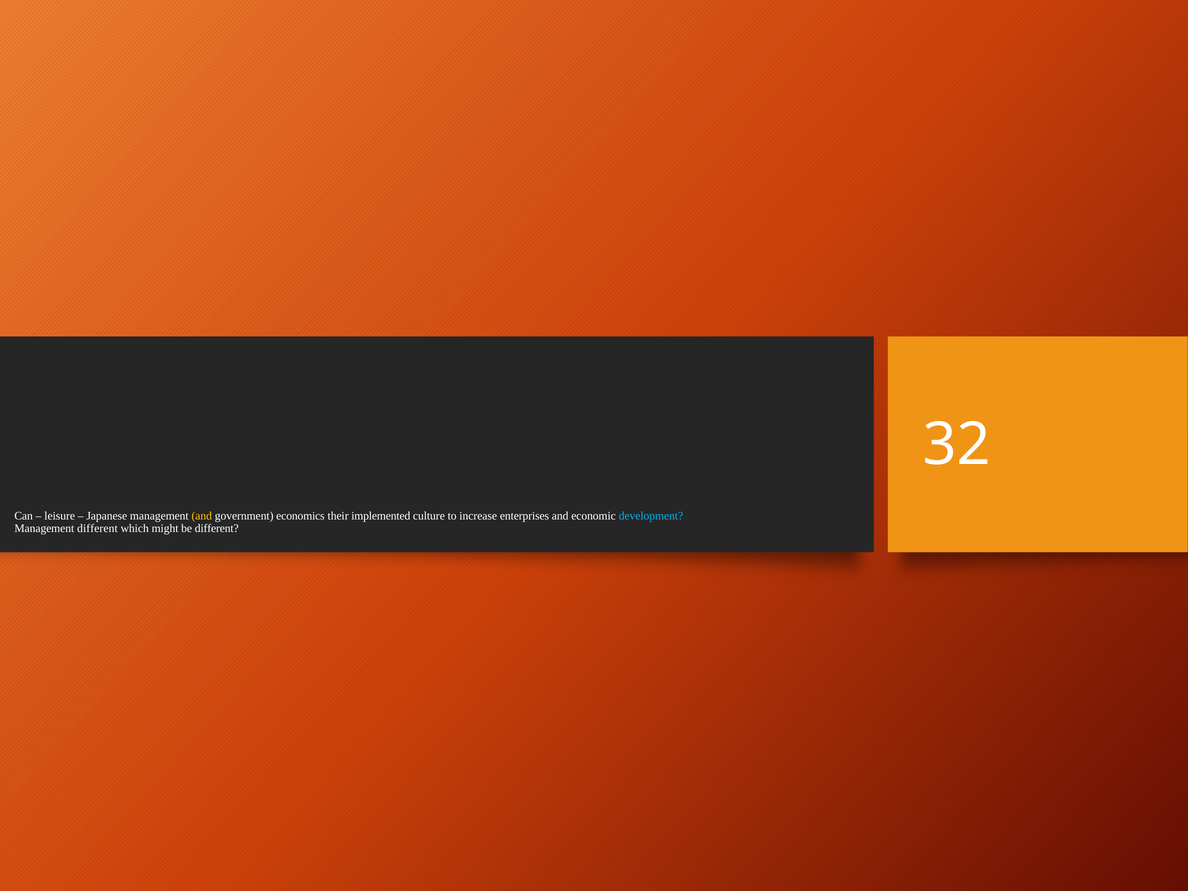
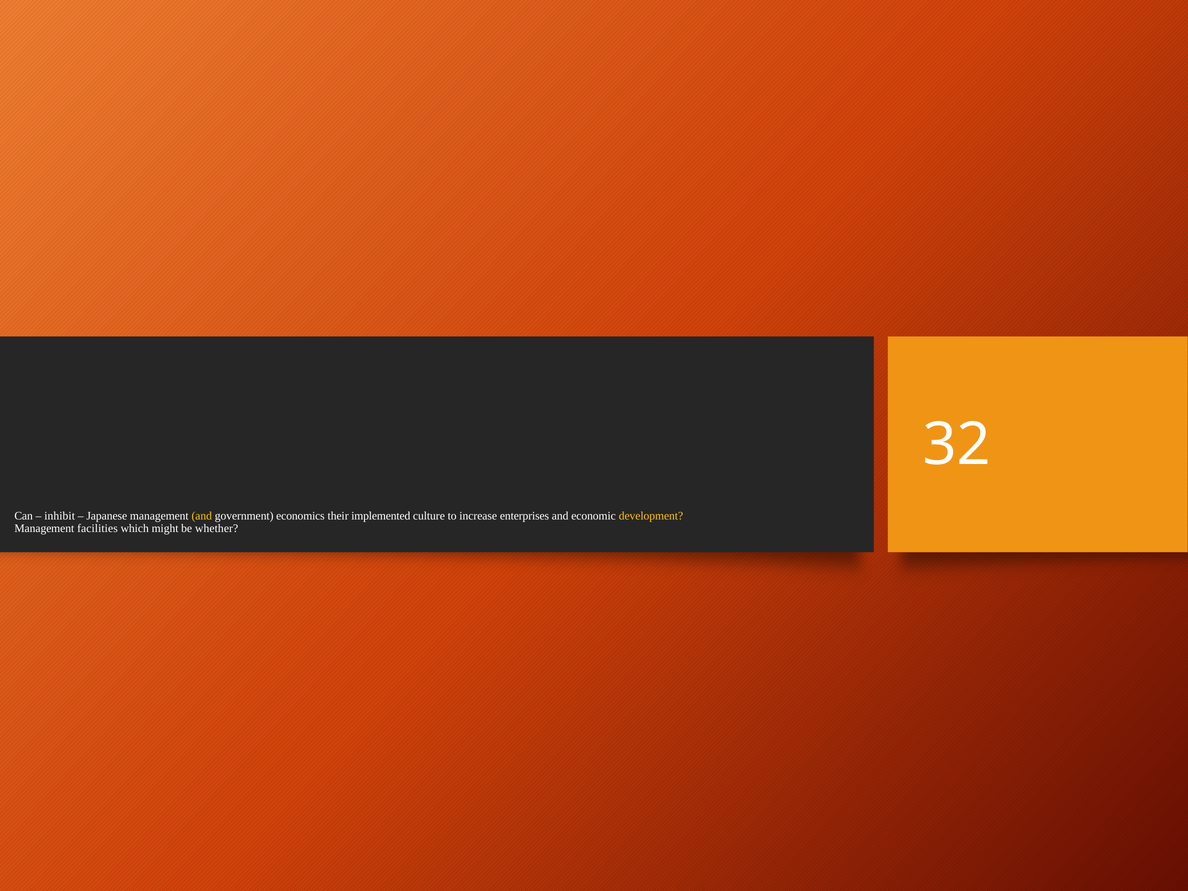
leisure: leisure -> inhibit (60, 516)
development colour: light blue -> yellow (651, 516)
Management different: different -> facilities (97, 528)
be different: different -> whether (217, 528)
